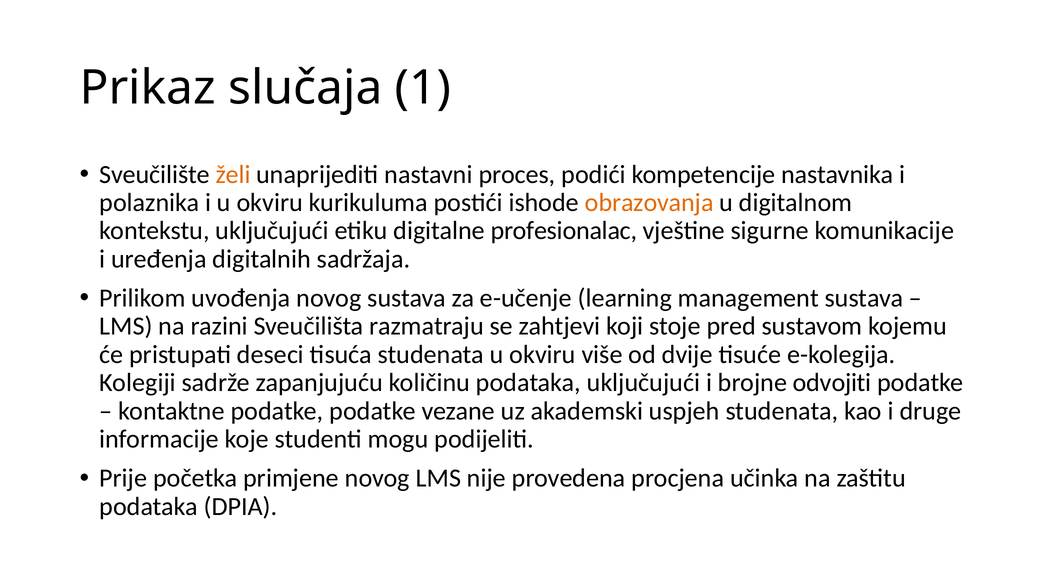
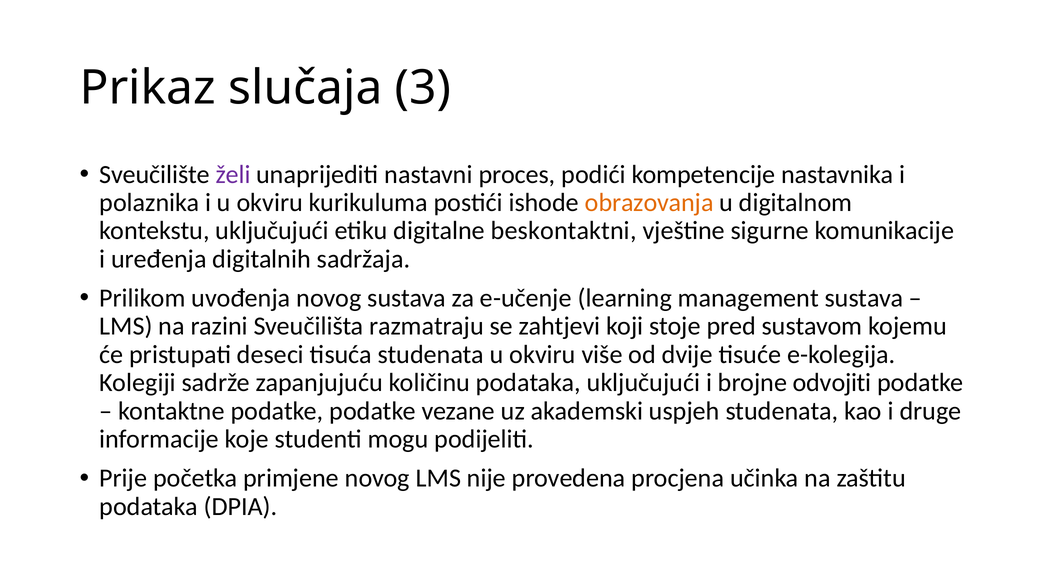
1: 1 -> 3 (423, 88)
želi colour: orange -> purple (233, 175)
profesionalac: profesionalac -> beskontaktni (564, 231)
